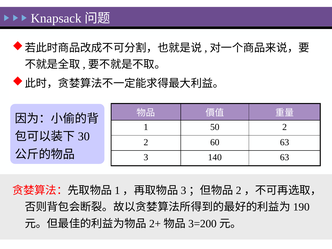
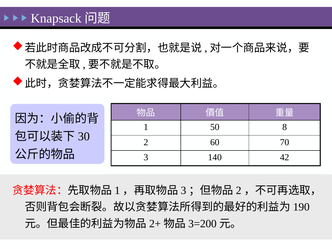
50 2: 2 -> 8 (285, 127)
60 63: 63 -> 70 (285, 142)
140 63: 63 -> 42 (285, 157)
